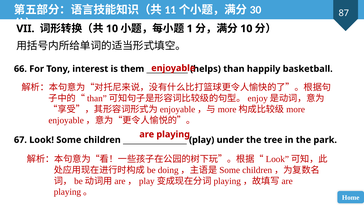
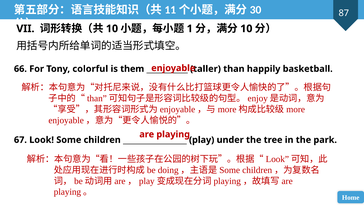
interest: interest -> colorful (90, 69)
helps: helps -> taller (205, 69)
